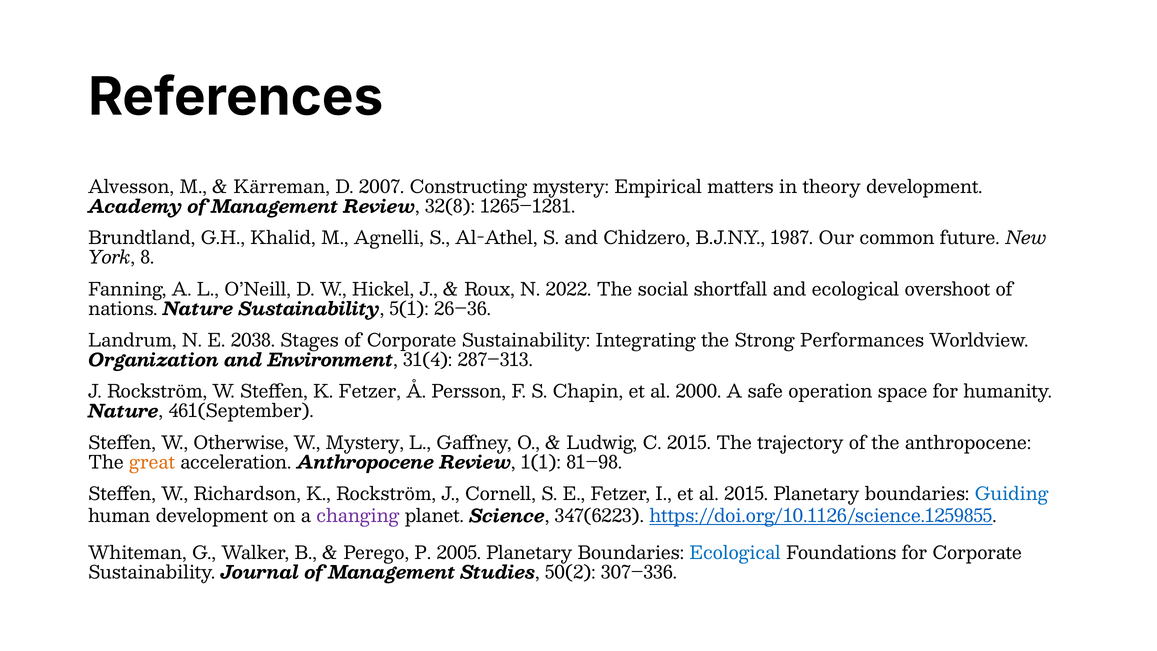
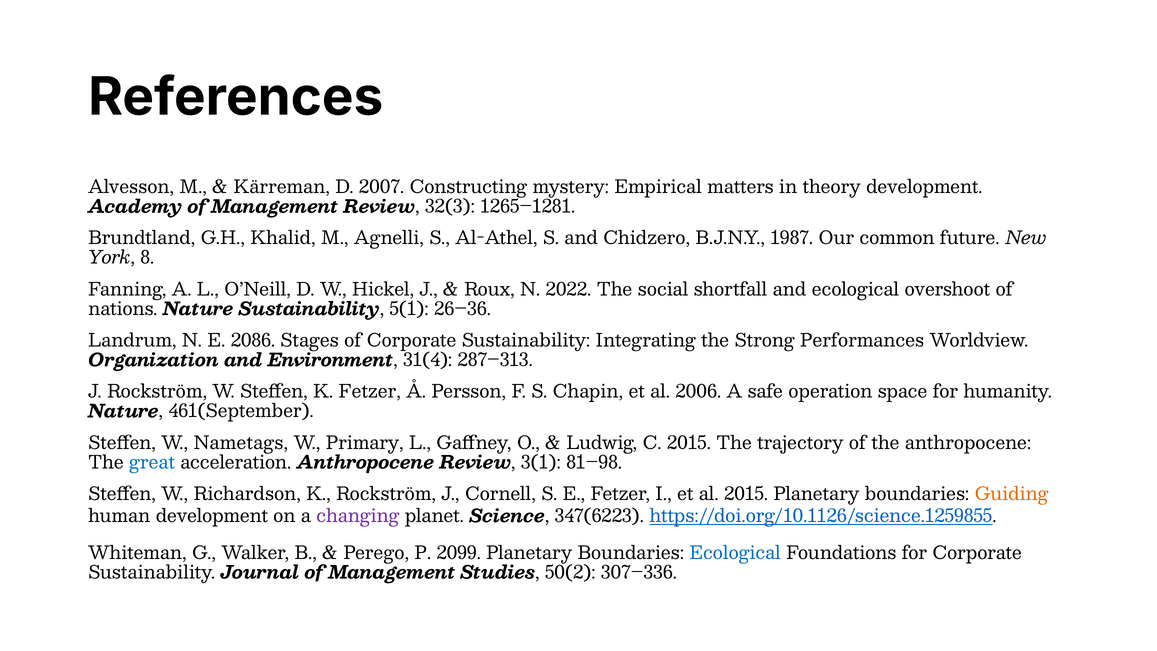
32(8: 32(8 -> 32(3 (450, 207)
2038: 2038 -> 2086 (253, 341)
2000: 2000 -> 2006 (698, 392)
Otherwise: Otherwise -> Nametags (241, 443)
W Mystery: Mystery -> Primary (365, 443)
great colour: orange -> blue (152, 462)
1(1: 1(1 -> 3(1 (541, 462)
Guiding colour: blue -> orange (1012, 494)
2005: 2005 -> 2099 (459, 553)
